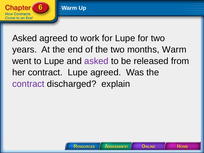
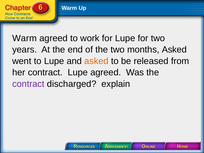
Asked: Asked -> Warm (25, 38)
months Warm: Warm -> Asked (174, 50)
asked colour: purple -> orange (96, 61)
